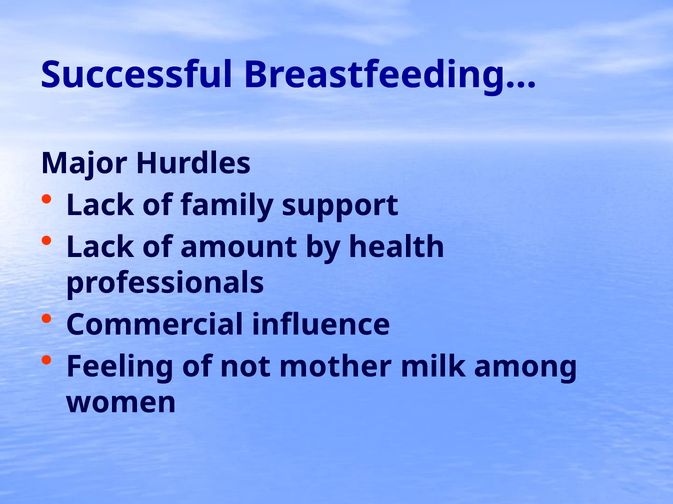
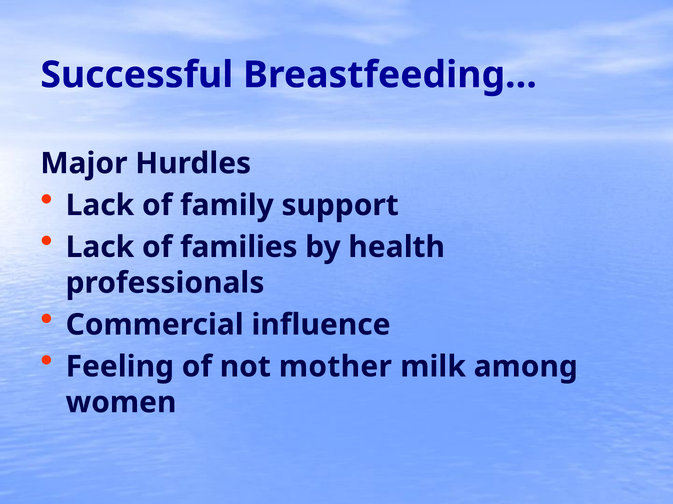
amount: amount -> families (239, 247)
